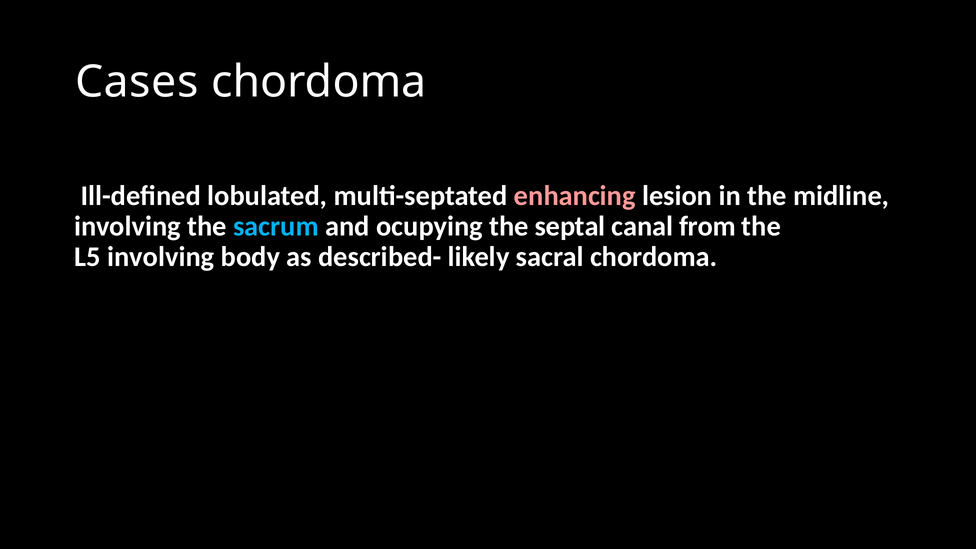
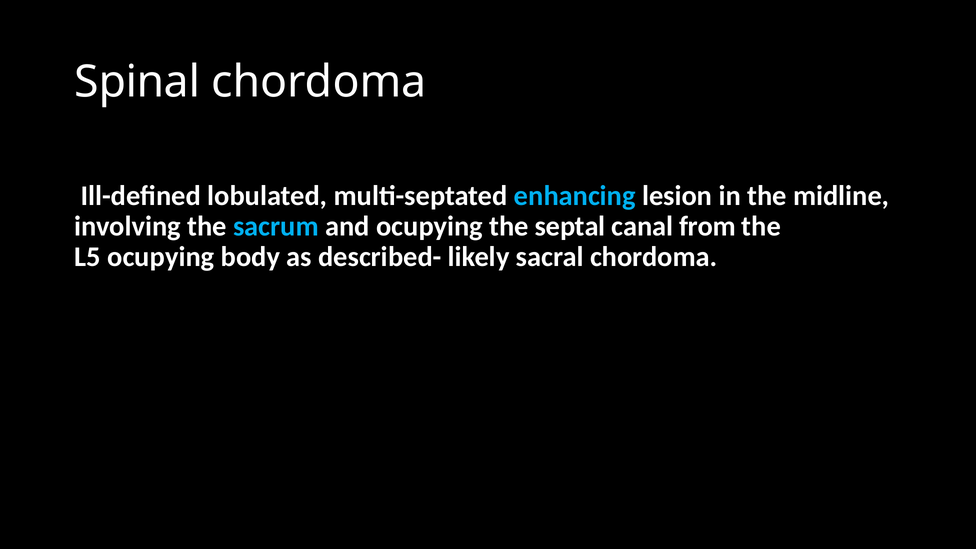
Cases: Cases -> Spinal (137, 82)
enhancing colour: pink -> light blue (575, 196)
L5 involving: involving -> ocupying (161, 257)
